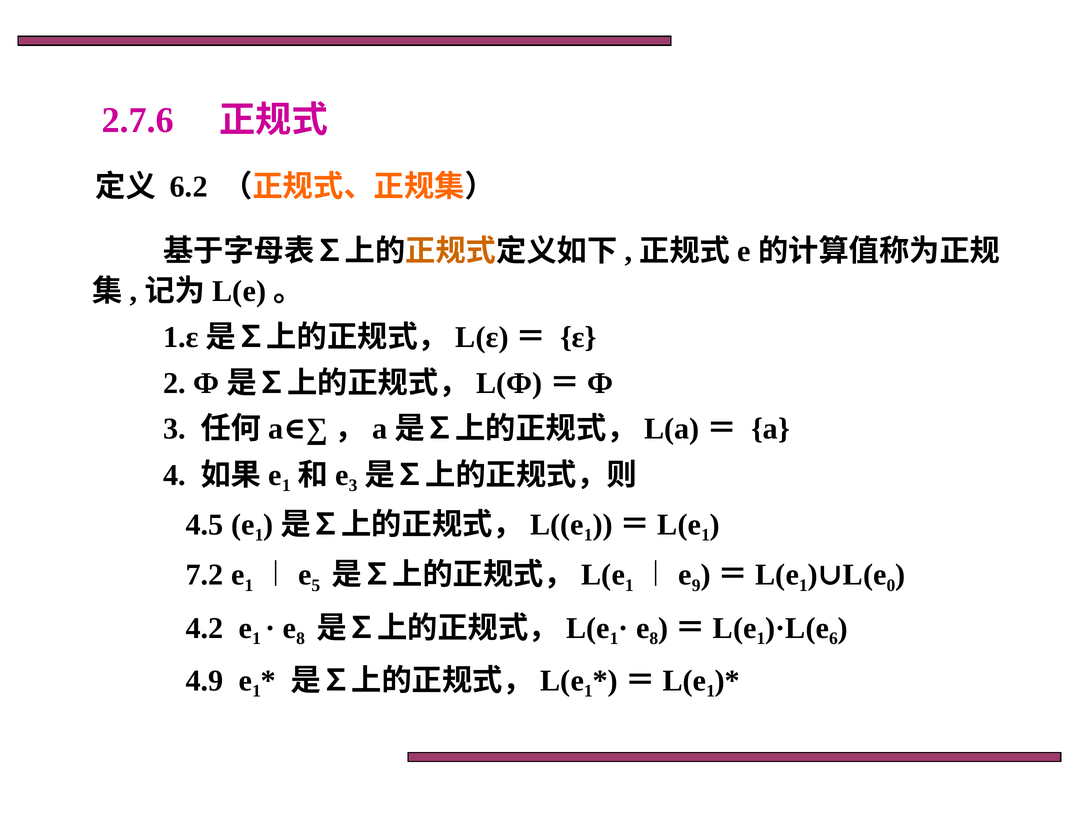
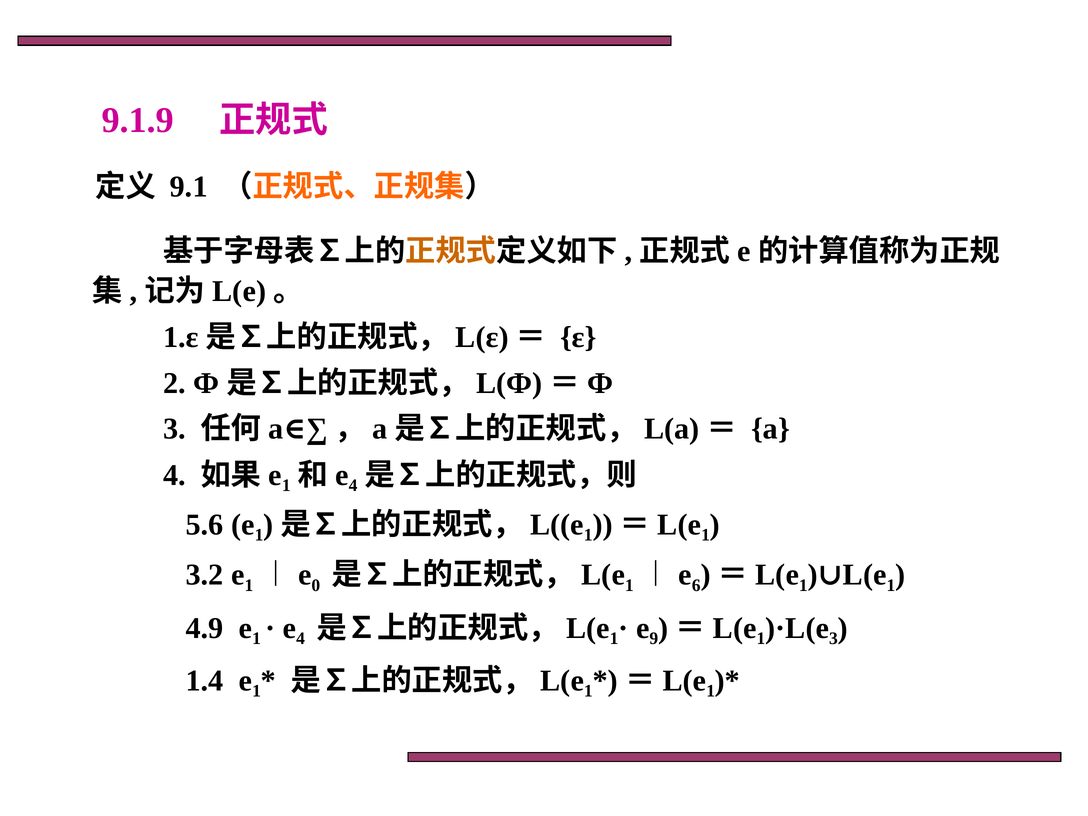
2.7.6: 2.7.6 -> 9.1.9 (138, 120)
6.2: 6.2 -> 9.1 (189, 187)
3: 3 -> 4 (353, 486)
4.5: 4.5 -> 5.6 (205, 525)
7.2: 7.2 -> 3.2 (205, 575)
5: 5 -> 0 (316, 585)
9: 9 -> 6 (696, 585)
0: 0 -> 1 (891, 585)
4.2: 4.2 -> 4.9 (205, 628)
8: 8 -> 4 (301, 638)
8: 8 -> 9 (654, 638)
6: 6 -> 3 (833, 638)
4.9: 4.9 -> 1.4 (205, 681)
